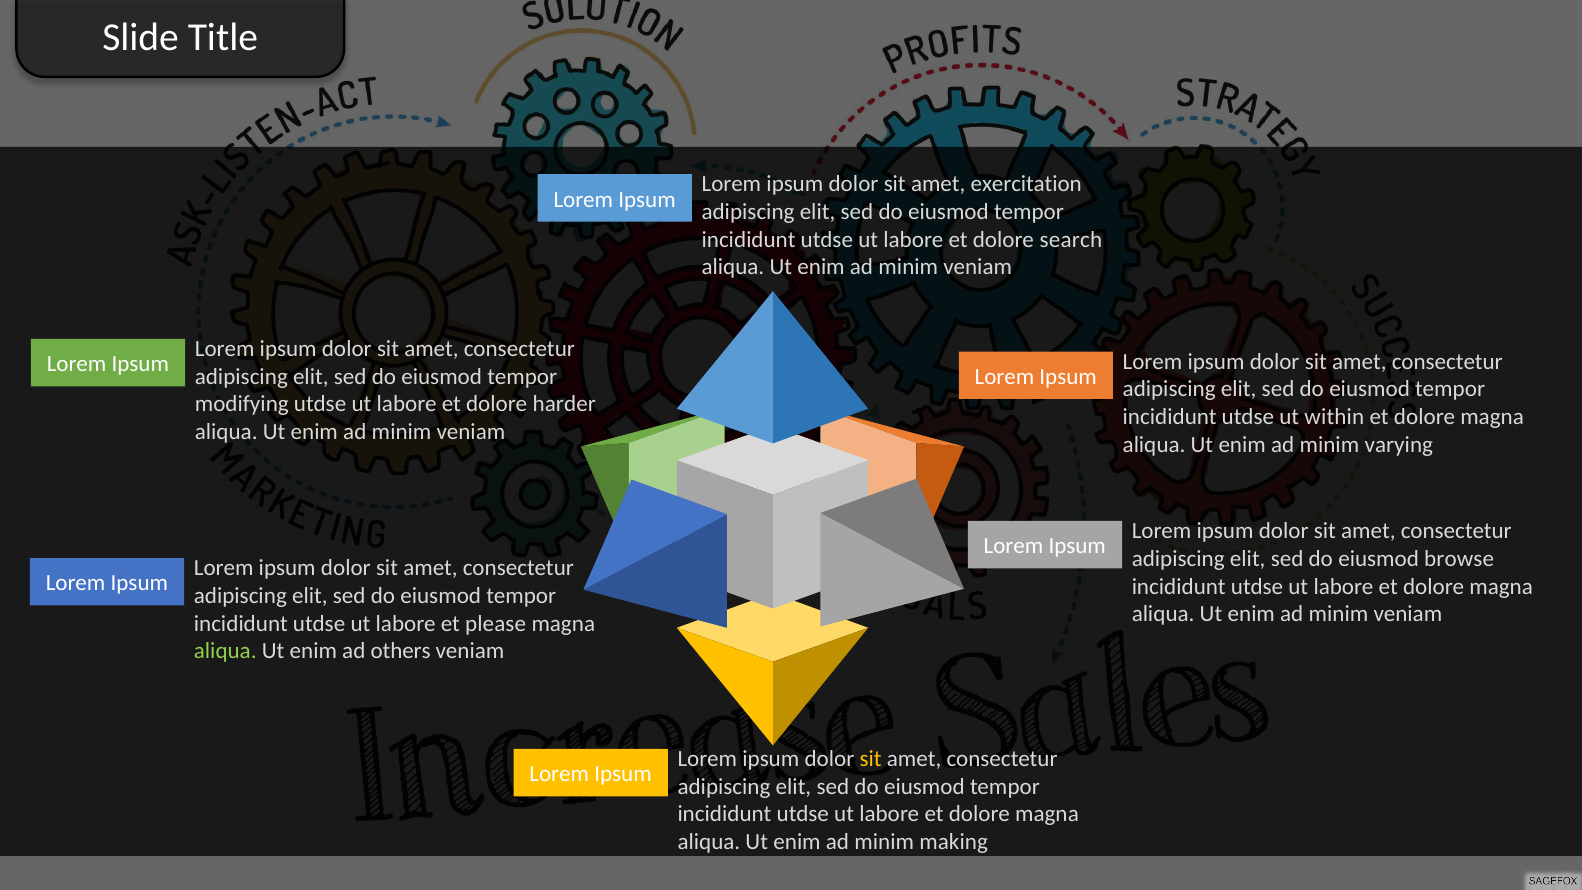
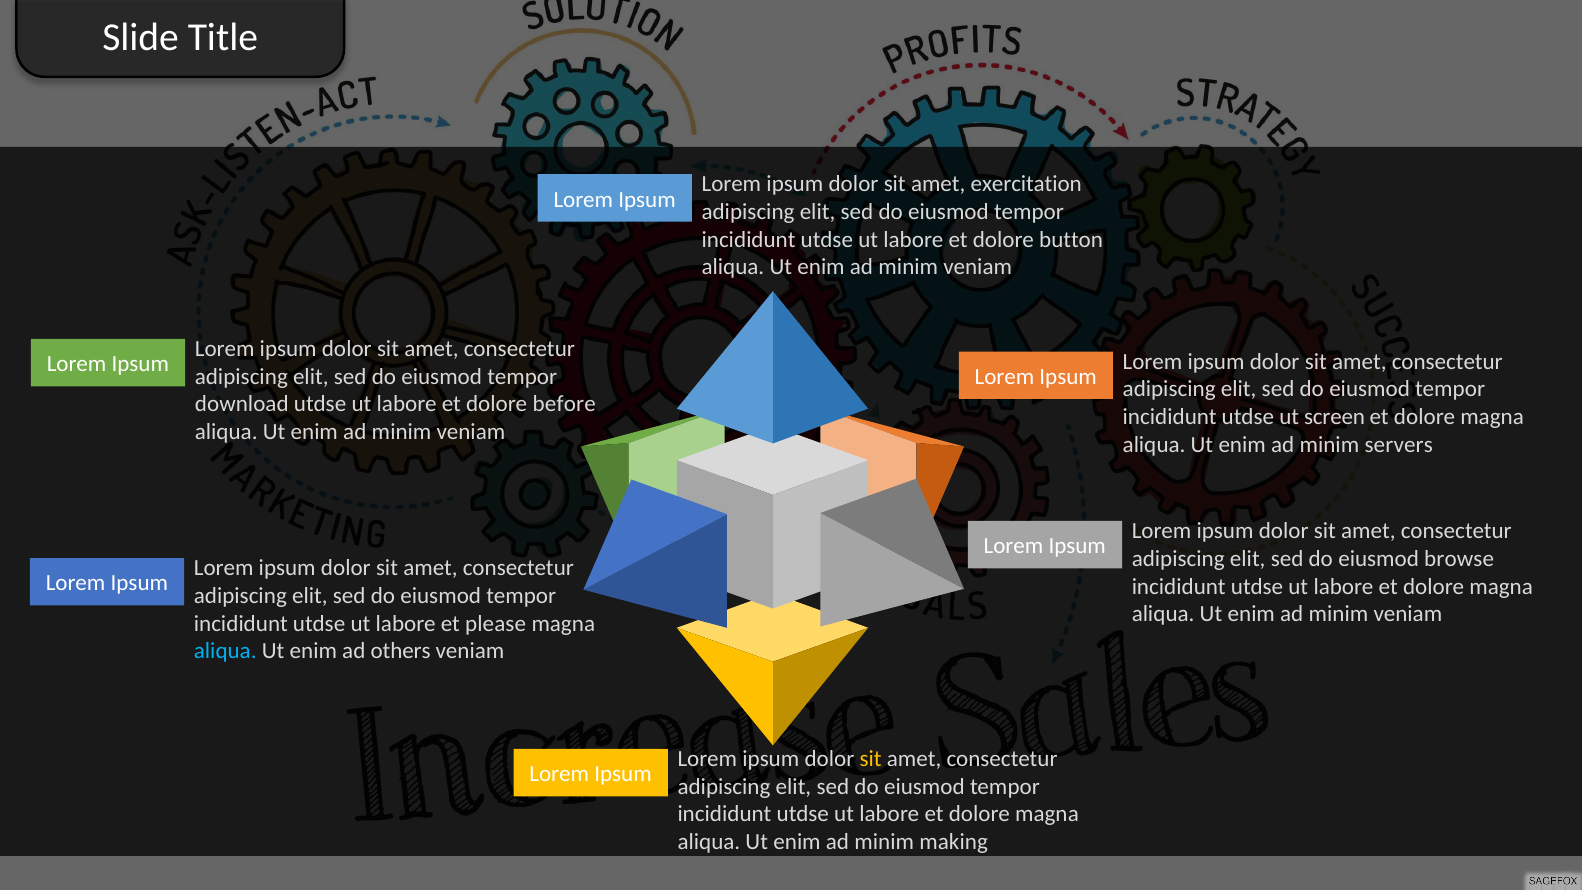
search: search -> button (1071, 240)
modifying: modifying -> download (242, 404)
harder: harder -> before (564, 404)
within: within -> screen (1335, 417)
varying: varying -> servers (1399, 445)
aliqua colour: light green -> light blue (225, 651)
